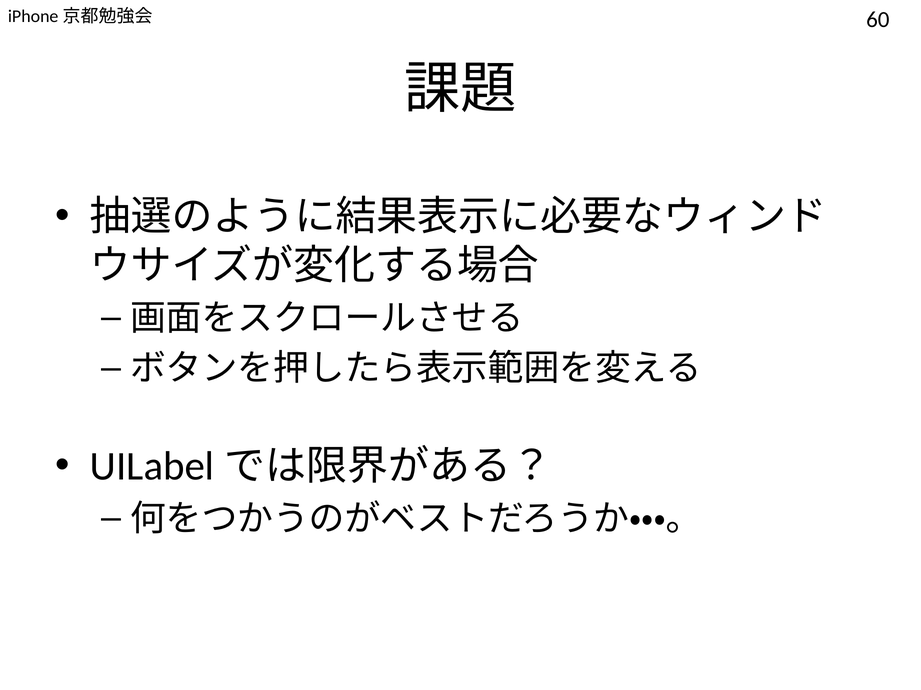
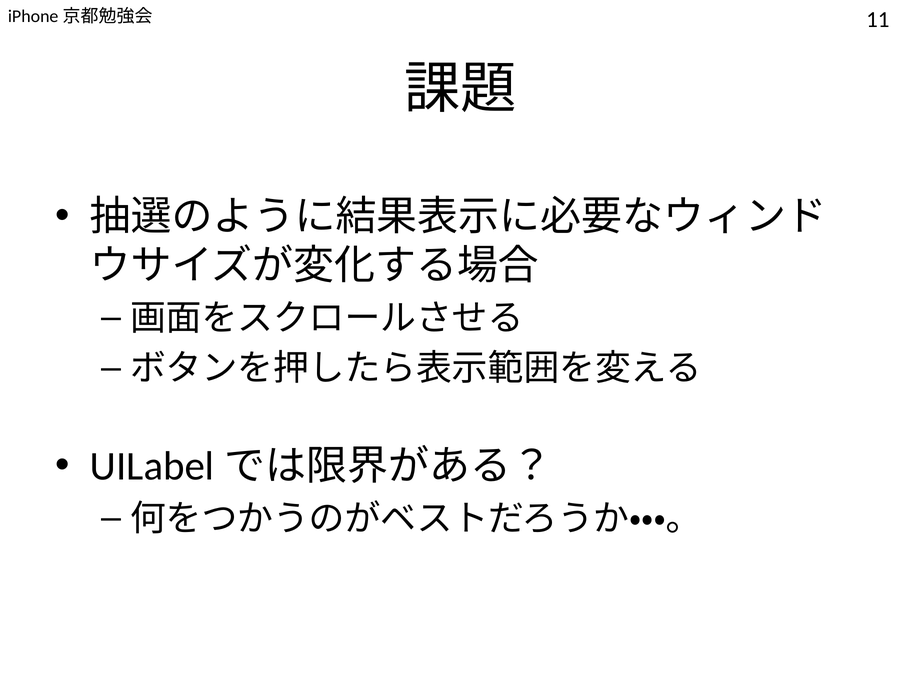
60: 60 -> 11 (878, 20)
